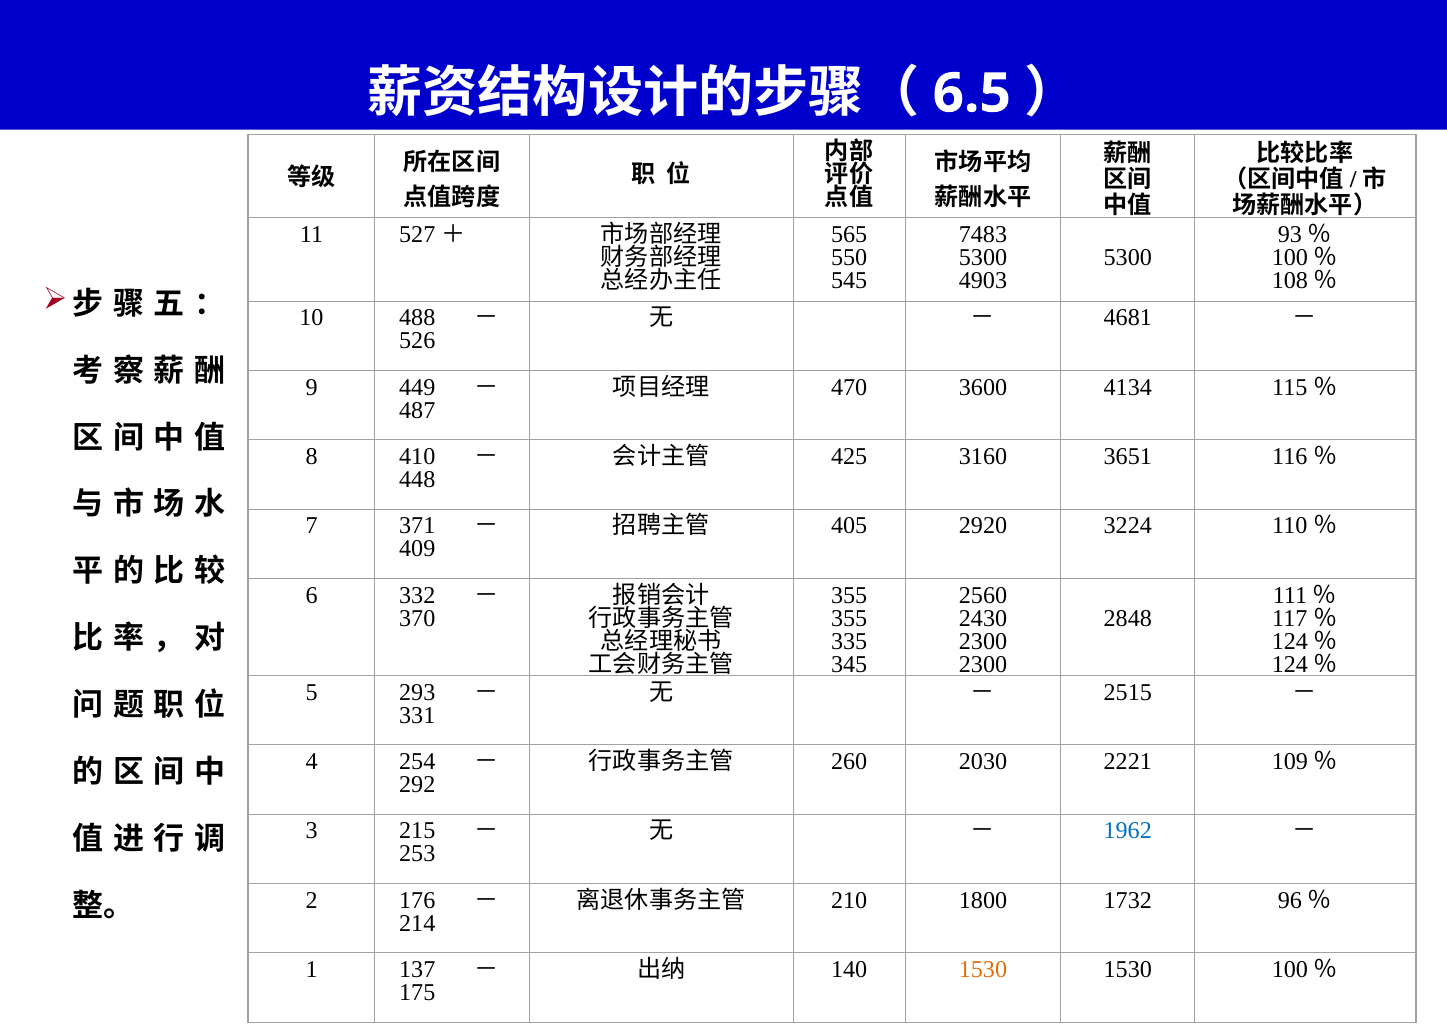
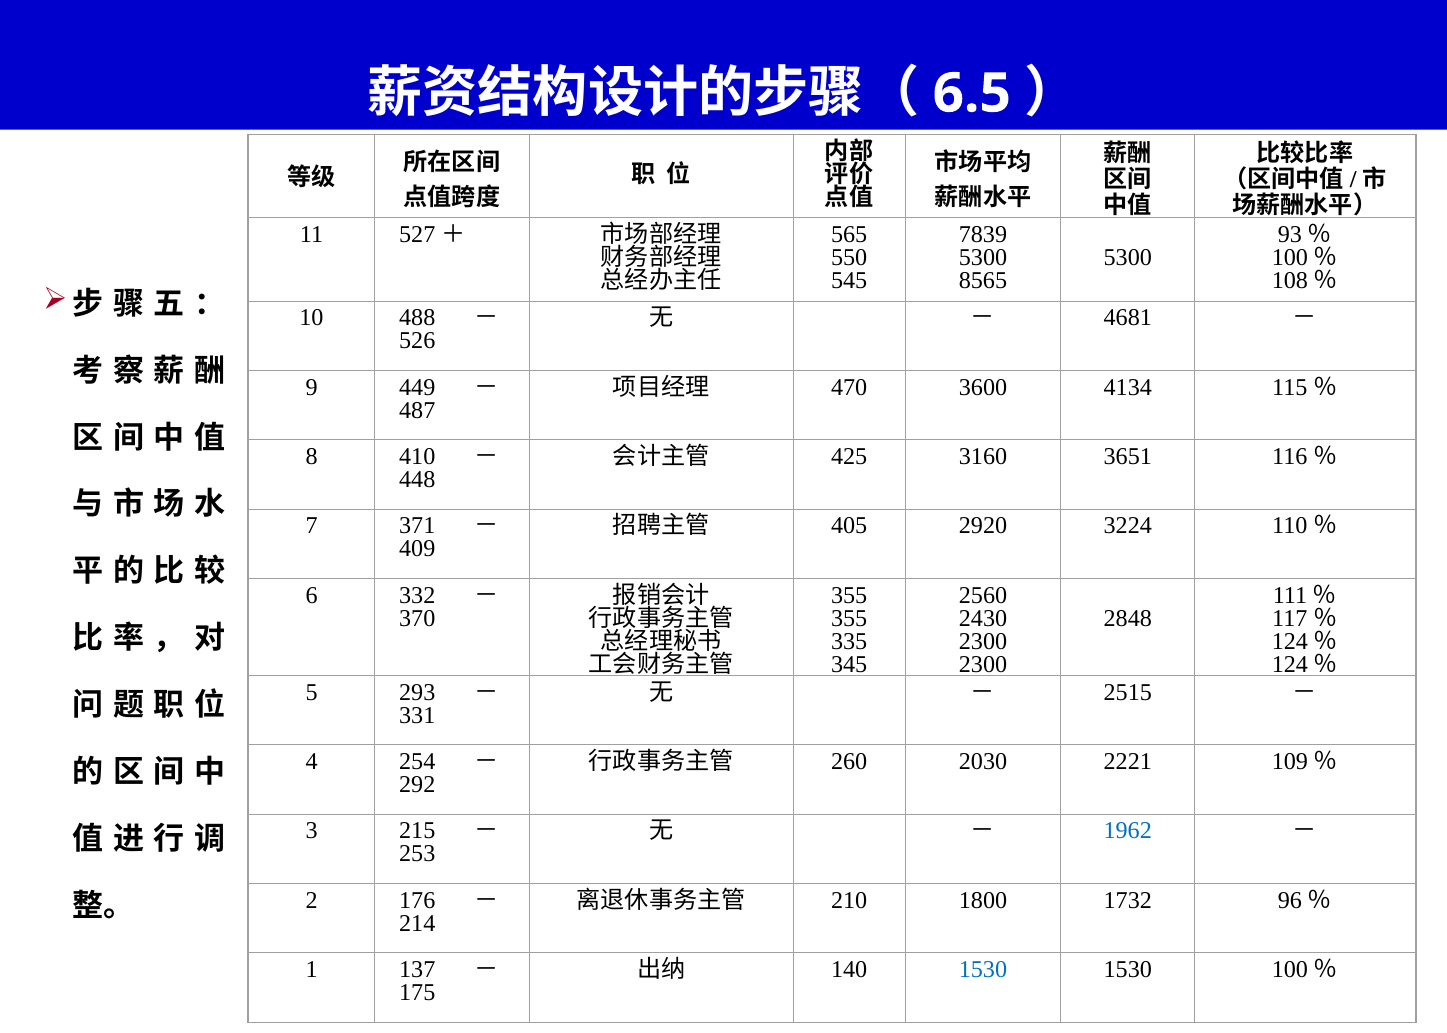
7483: 7483 -> 7839 (983, 235)
4903: 4903 -> 8565 (983, 281)
1530 colour: orange -> blue (983, 970)
